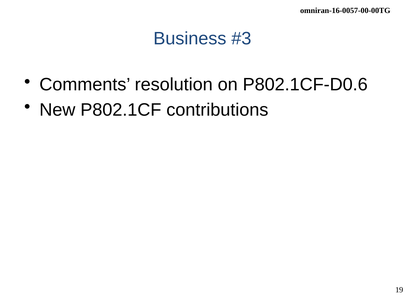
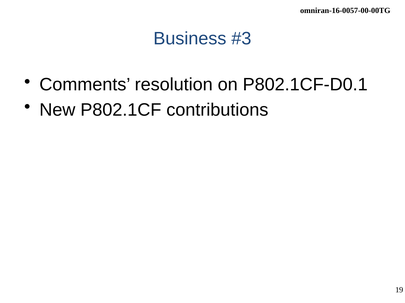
P802.1CF-D0.6: P802.1CF-D0.6 -> P802.1CF-D0.1 (305, 85)
